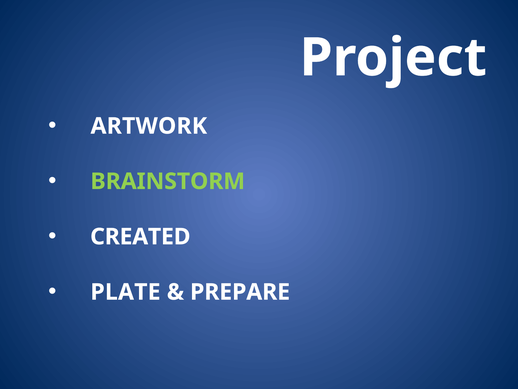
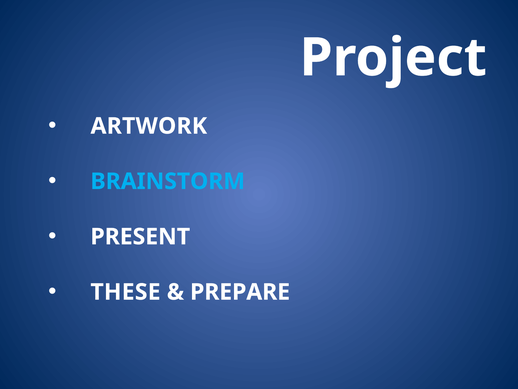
BRAINSTORM colour: light green -> light blue (168, 181)
CREATED: CREATED -> PRESENT (140, 236)
PLATE: PLATE -> THESE (125, 292)
